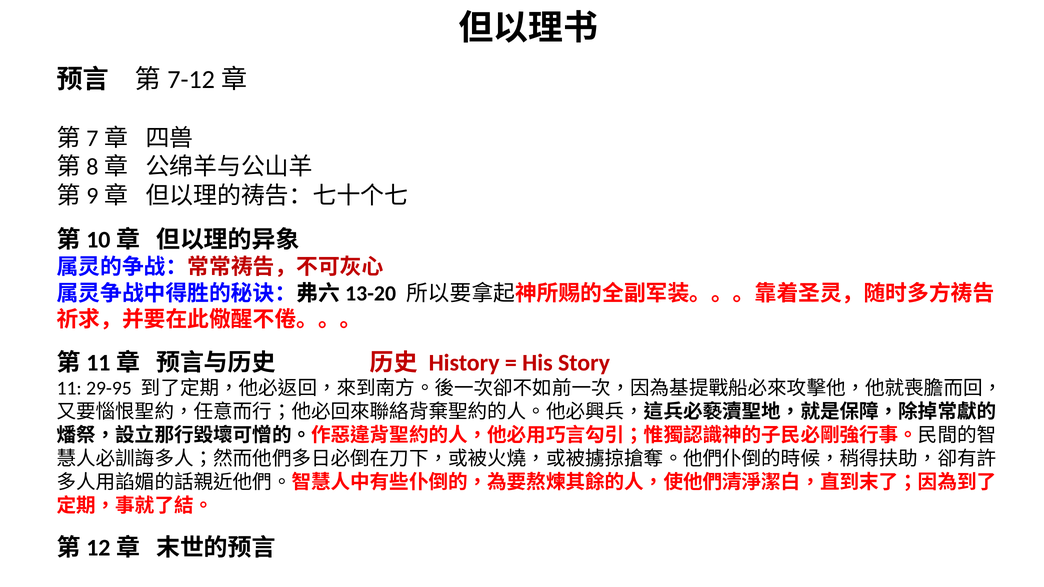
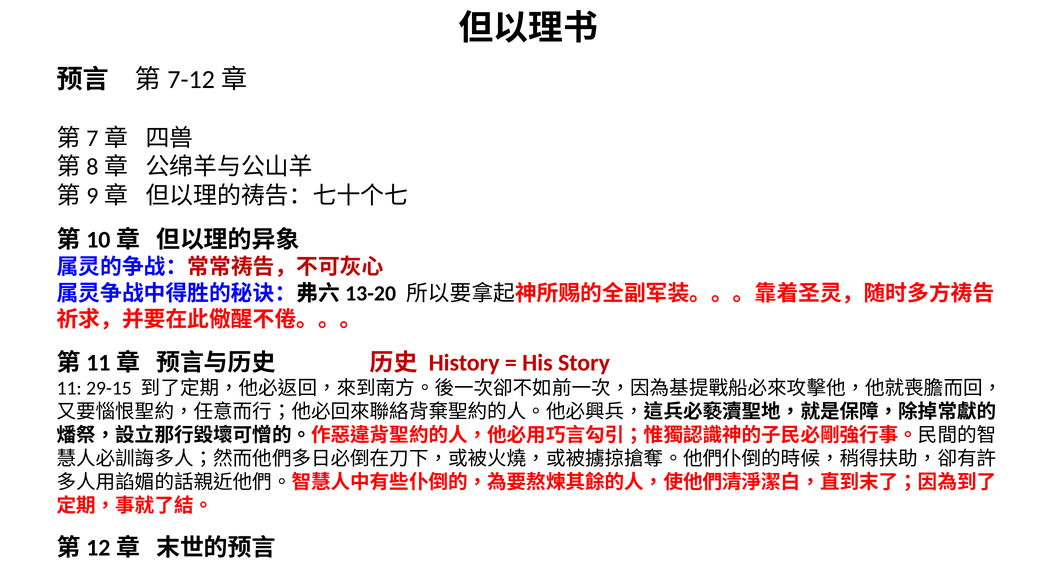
29-95: 29-95 -> 29-15 (109, 389)
